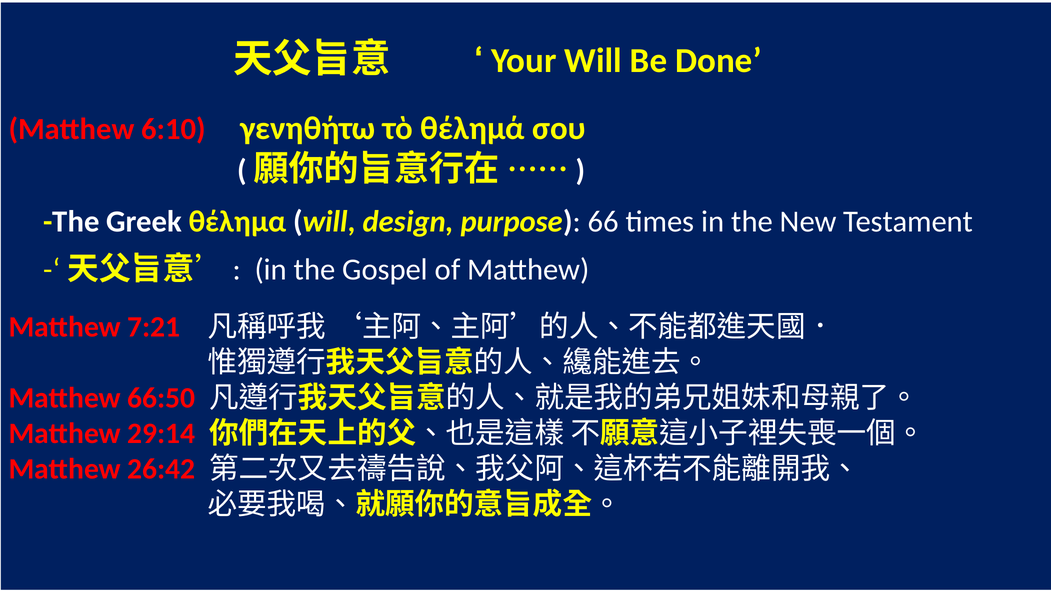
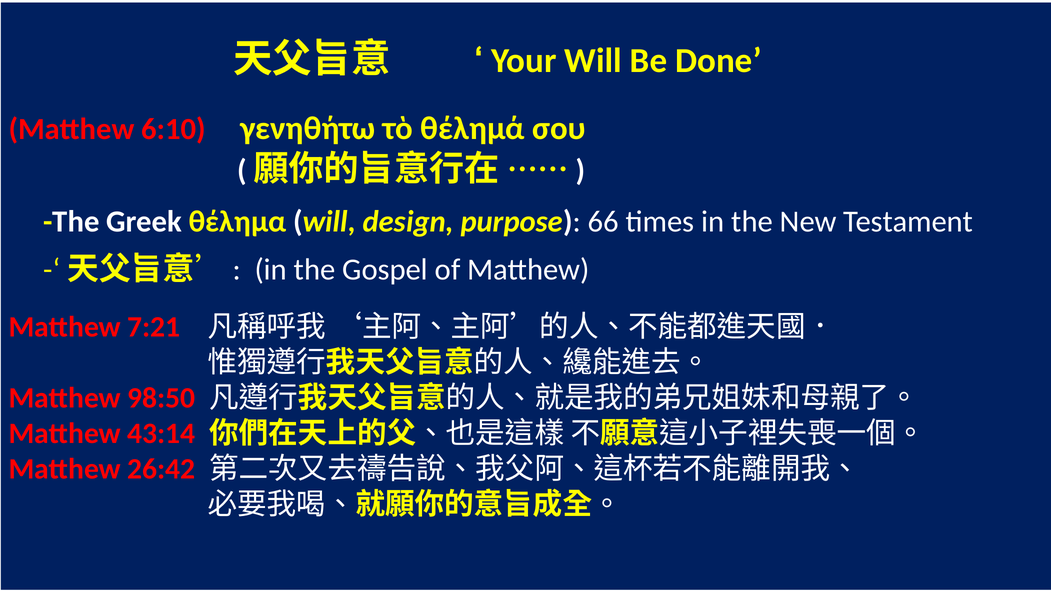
66:50: 66:50 -> 98:50 (161, 398)
29:14: 29:14 -> 43:14 (161, 434)
